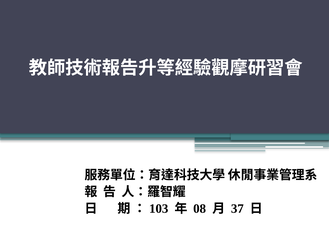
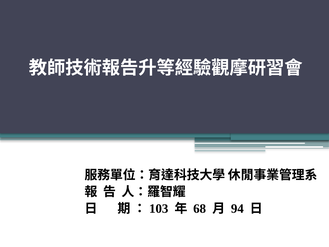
08: 08 -> 68 (200, 208)
37: 37 -> 94 (237, 208)
